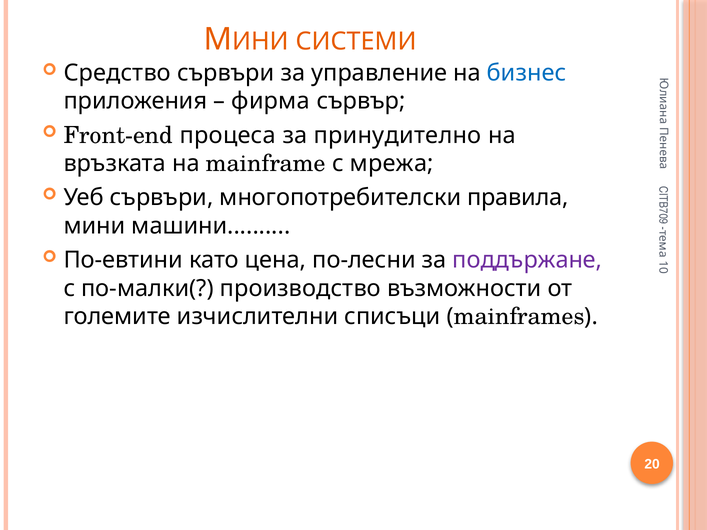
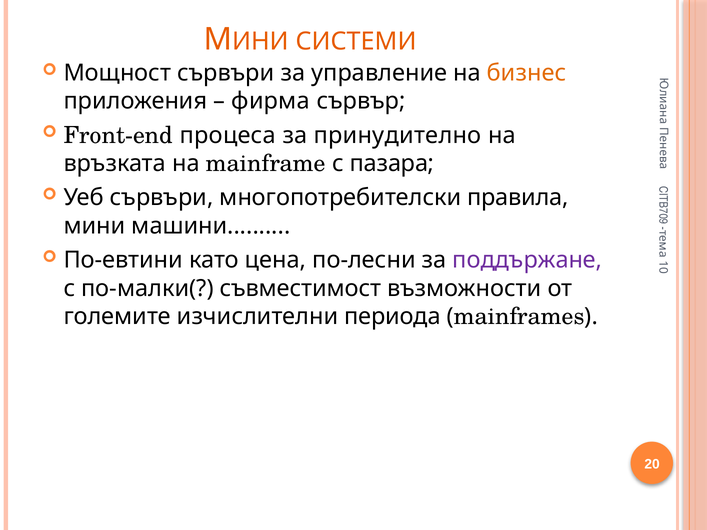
Средство: Средство -> Мощност (117, 73)
бизнес colour: blue -> orange (527, 73)
мрежа: мрежа -> пазара (392, 164)
производство: производство -> съвместимост (300, 288)
списъци: списъци -> периода (393, 317)
